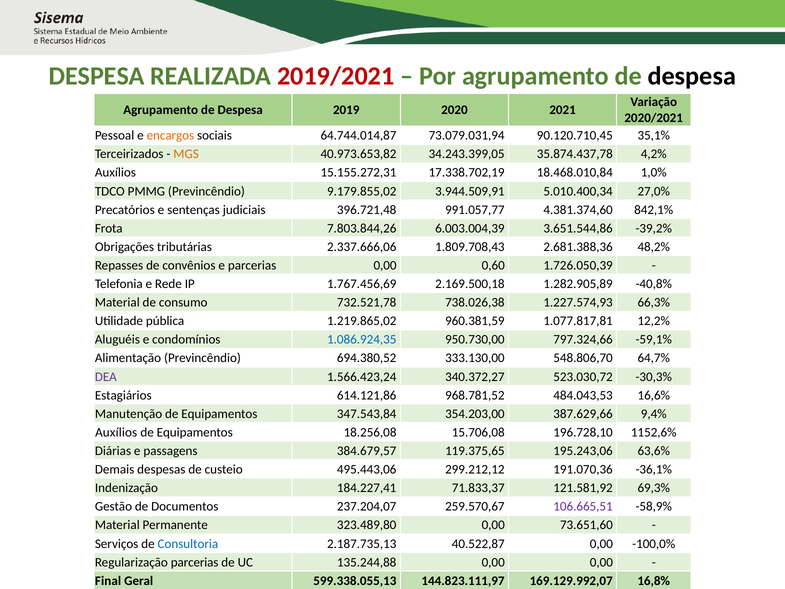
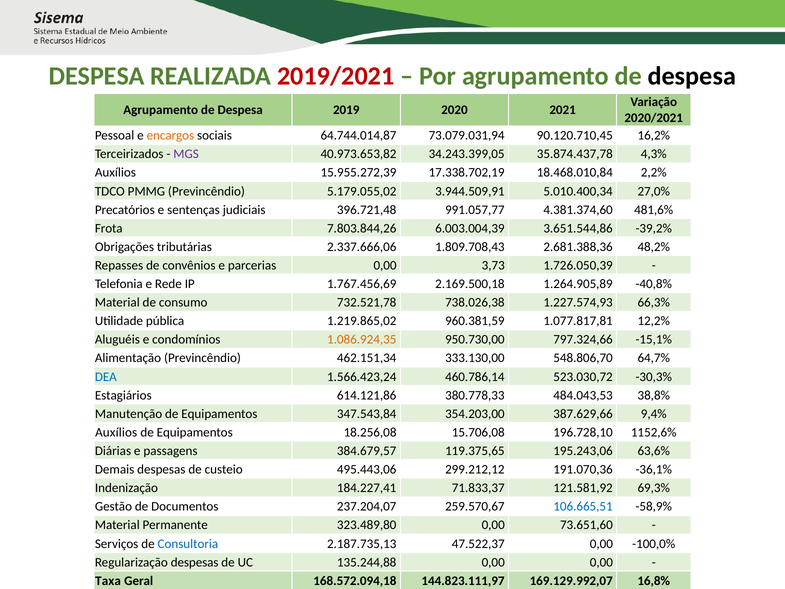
35,1%: 35,1% -> 16,2% (654, 136)
MGS colour: orange -> purple (186, 154)
4,2%: 4,2% -> 4,3% (654, 154)
15.155.272,31: 15.155.272,31 -> 15.955.272,39 (358, 173)
1,0%: 1,0% -> 2,2% (654, 173)
9.179.855,02: 9.179.855,02 -> 5.179.055,02 (362, 191)
842,1%: 842,1% -> 481,6% (654, 210)
0,60: 0,60 -> 3,73 (493, 265)
1.282.905,89: 1.282.905,89 -> 1.264.905,89 (578, 284)
1.086.924,35 colour: blue -> orange (362, 339)
-59,1%: -59,1% -> -15,1% (654, 339)
694.380,52: 694.380,52 -> 462.151,34 (367, 358)
DEA colour: purple -> blue (106, 377)
340.372,27: 340.372,27 -> 460.786,14 (475, 377)
968.781,52: 968.781,52 -> 380.778,33 (475, 395)
16,6%: 16,6% -> 38,8% (654, 395)
106.665,51 colour: purple -> blue (583, 506)
40.522,87: 40.522,87 -> 47.522,37 (478, 543)
Regularização parcerias: parcerias -> despesas (195, 562)
Final: Final -> Taxa (108, 581)
599.338.055,13: 599.338.055,13 -> 168.572.094,18 (355, 581)
